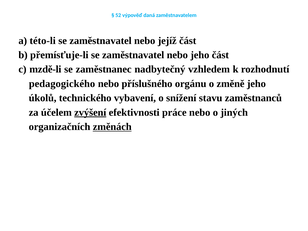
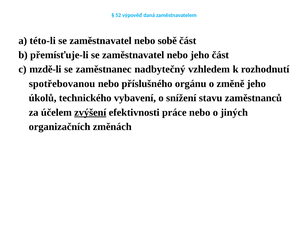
jejíž: jejíž -> sobě (167, 41)
pedagogického: pedagogického -> spotřebovanou (62, 84)
změnách underline: present -> none (112, 127)
